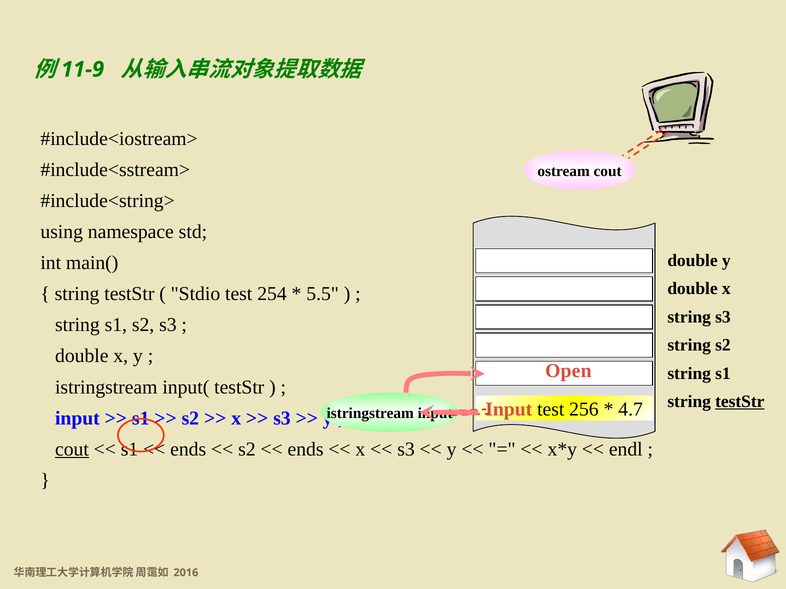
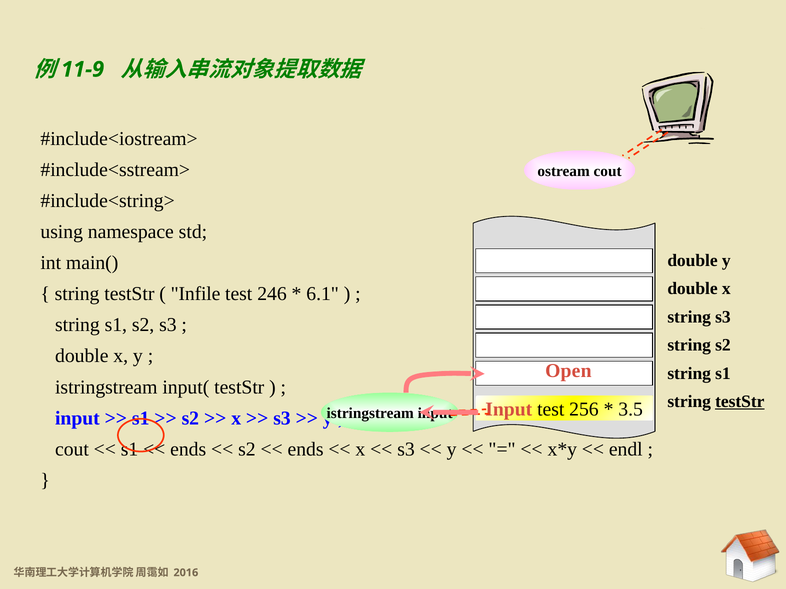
Stdio: Stdio -> Infile (196, 294)
254: 254 -> 246 (272, 294)
5.5: 5.5 -> 6.1 (323, 294)
4.7: 4.7 -> 3.5 (631, 410)
cout underline: present -> none (72, 449)
